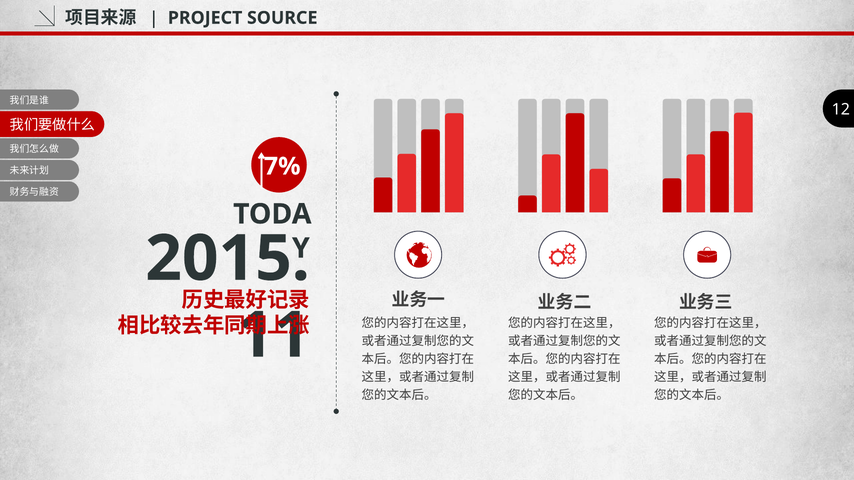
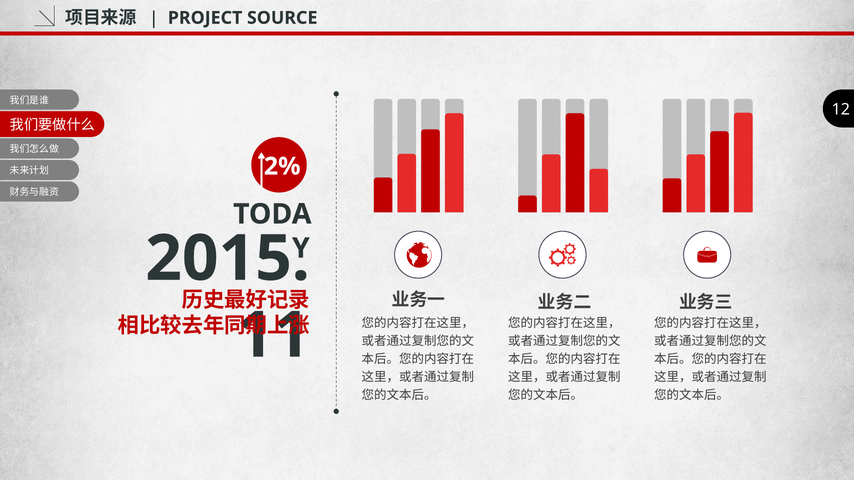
7%: 7% -> 2% (282, 166)
